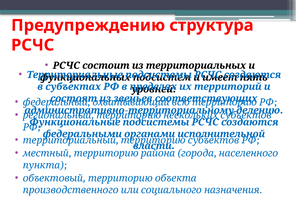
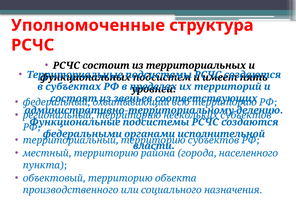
Предупреждению: Предупреждению -> Уполномоченные (88, 25)
